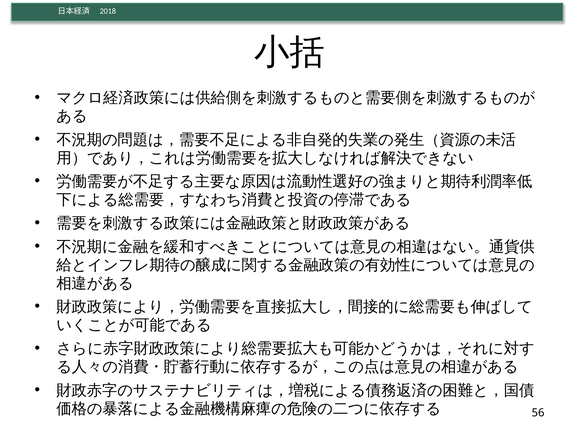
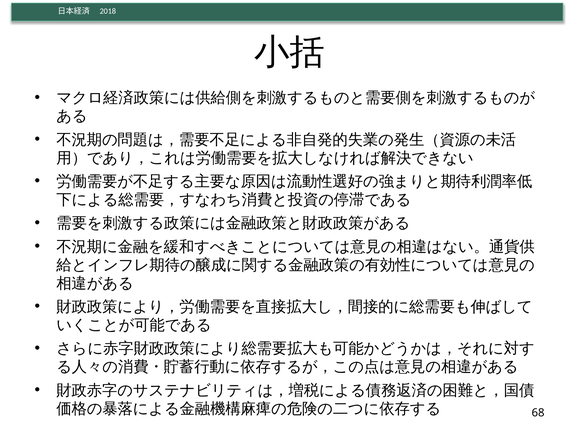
56: 56 -> 68 (538, 413)
